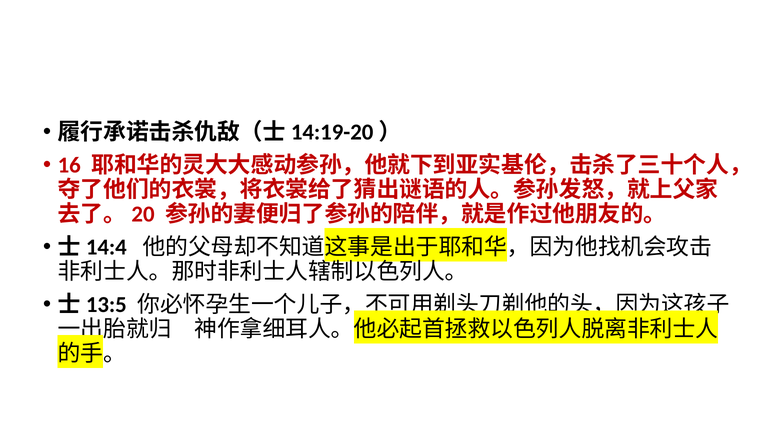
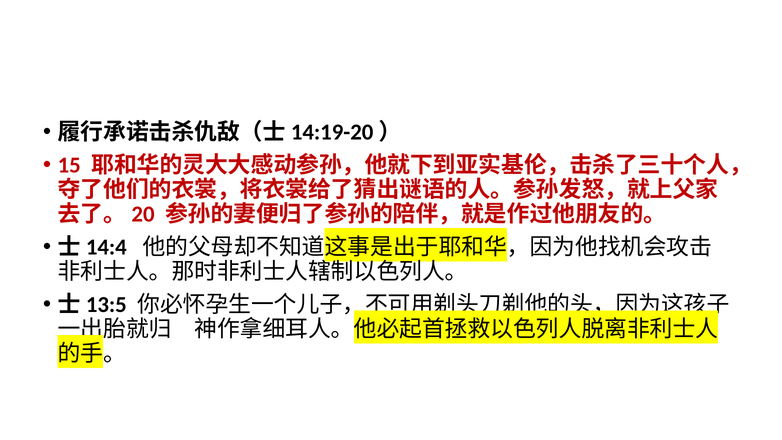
16: 16 -> 15 (69, 165)
